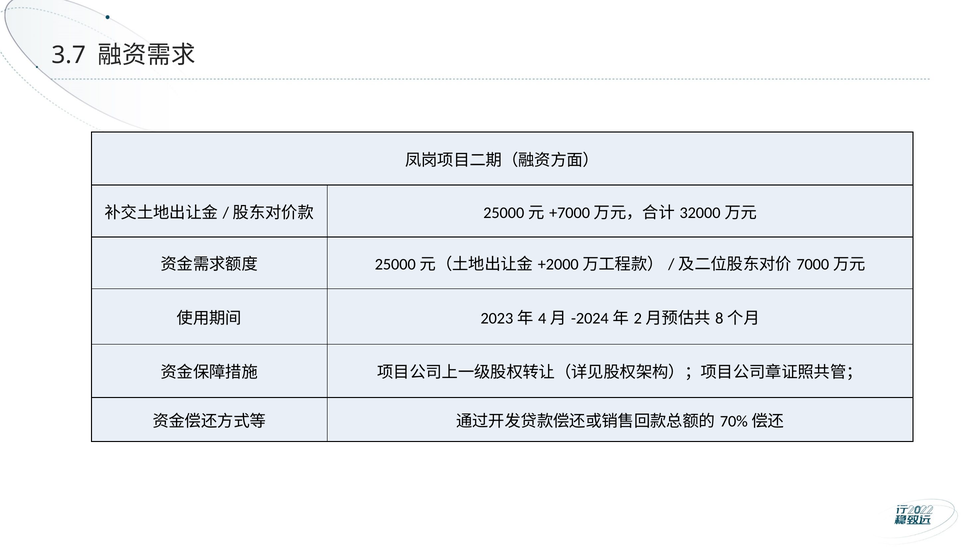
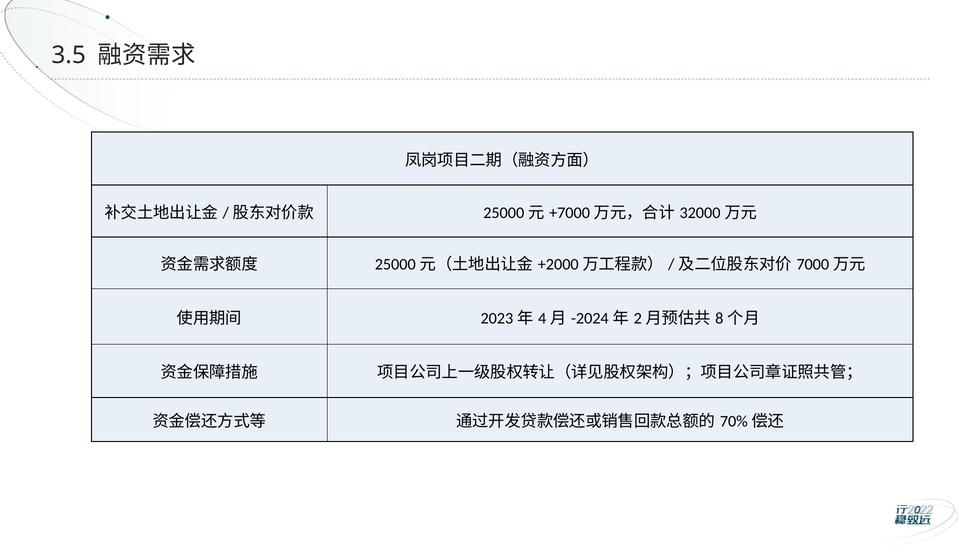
3.7: 3.7 -> 3.5 (69, 55)
